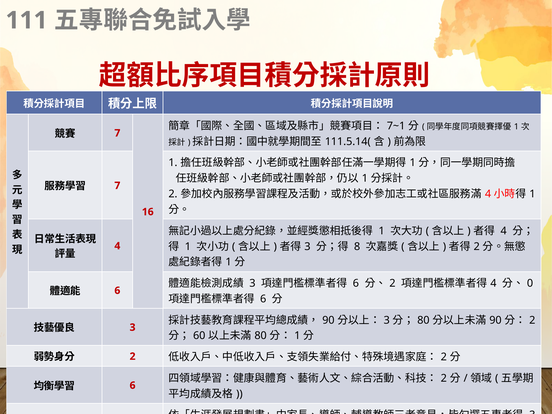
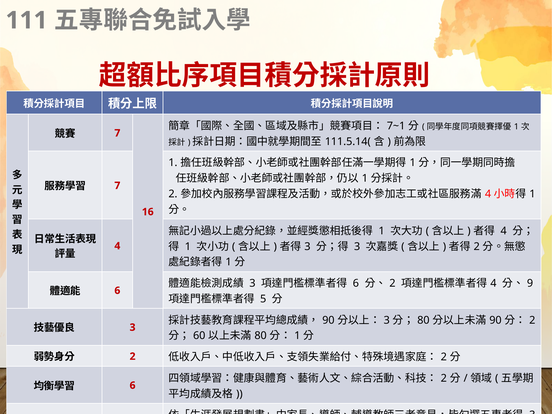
8: 8 -> 3 (357, 246)
0: 0 -> 9 (530, 283)
6: 6 -> 5 (263, 299)
